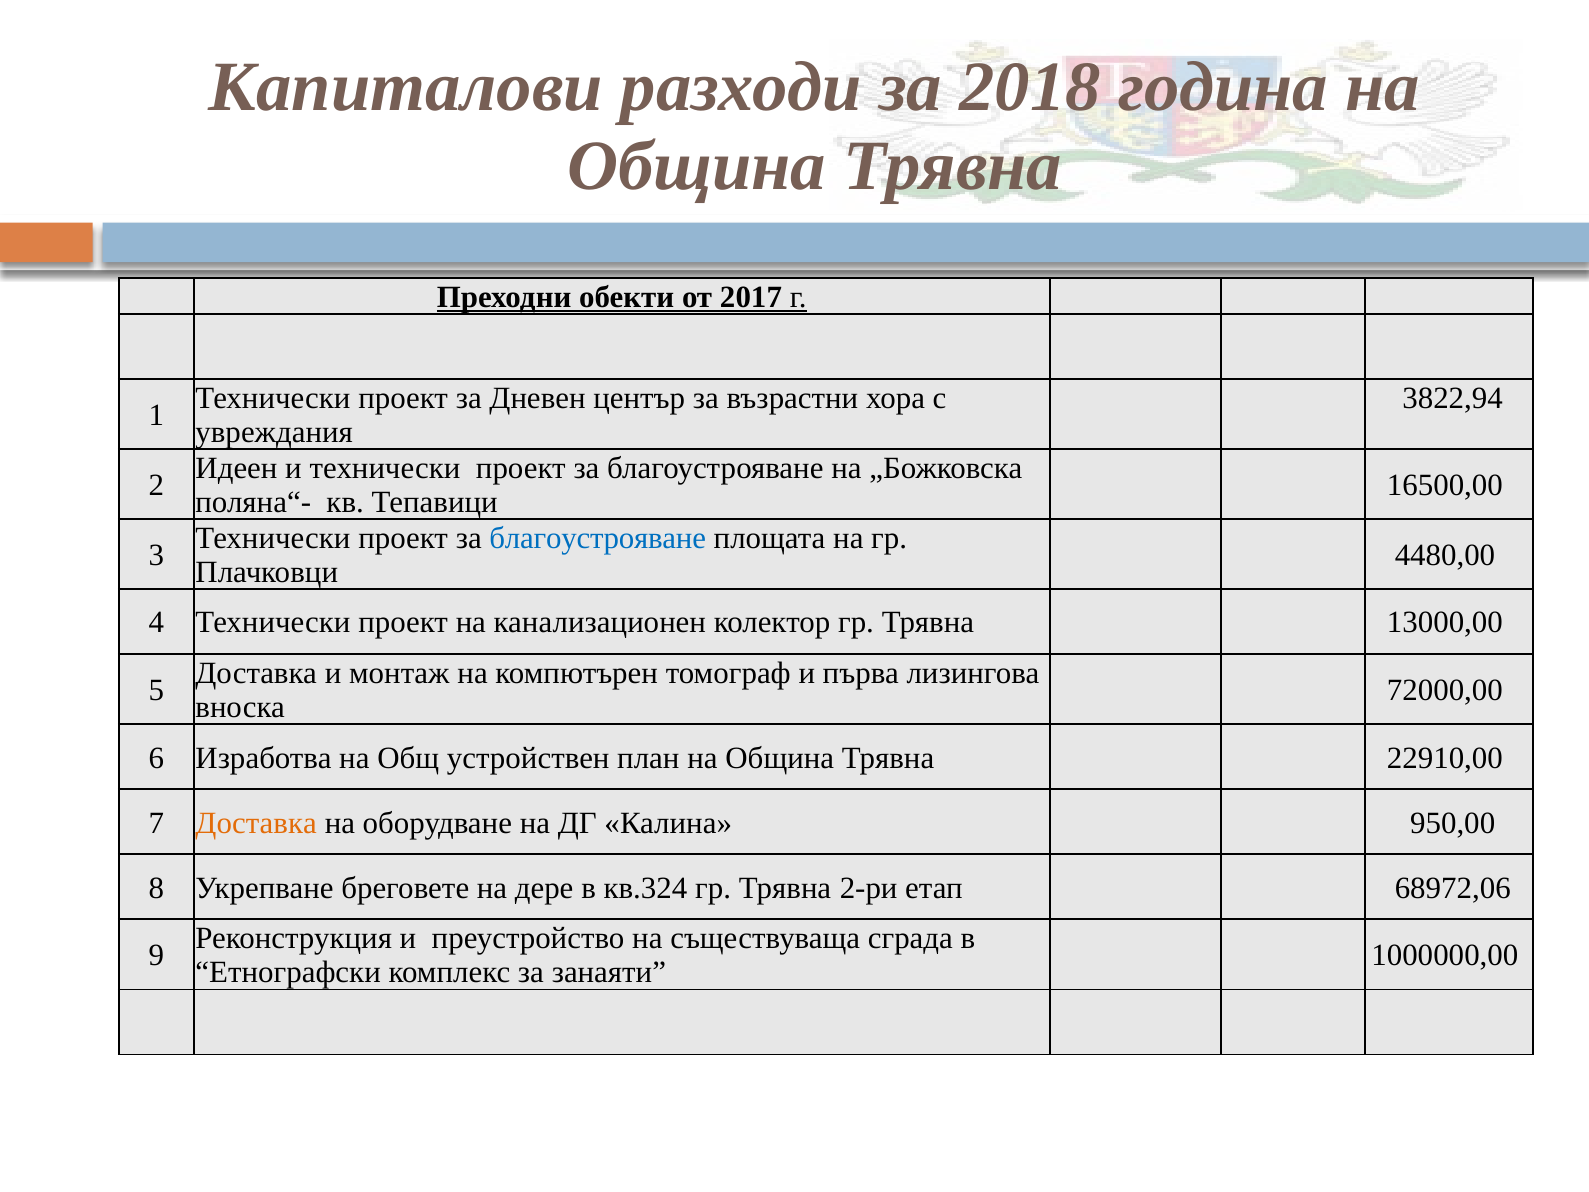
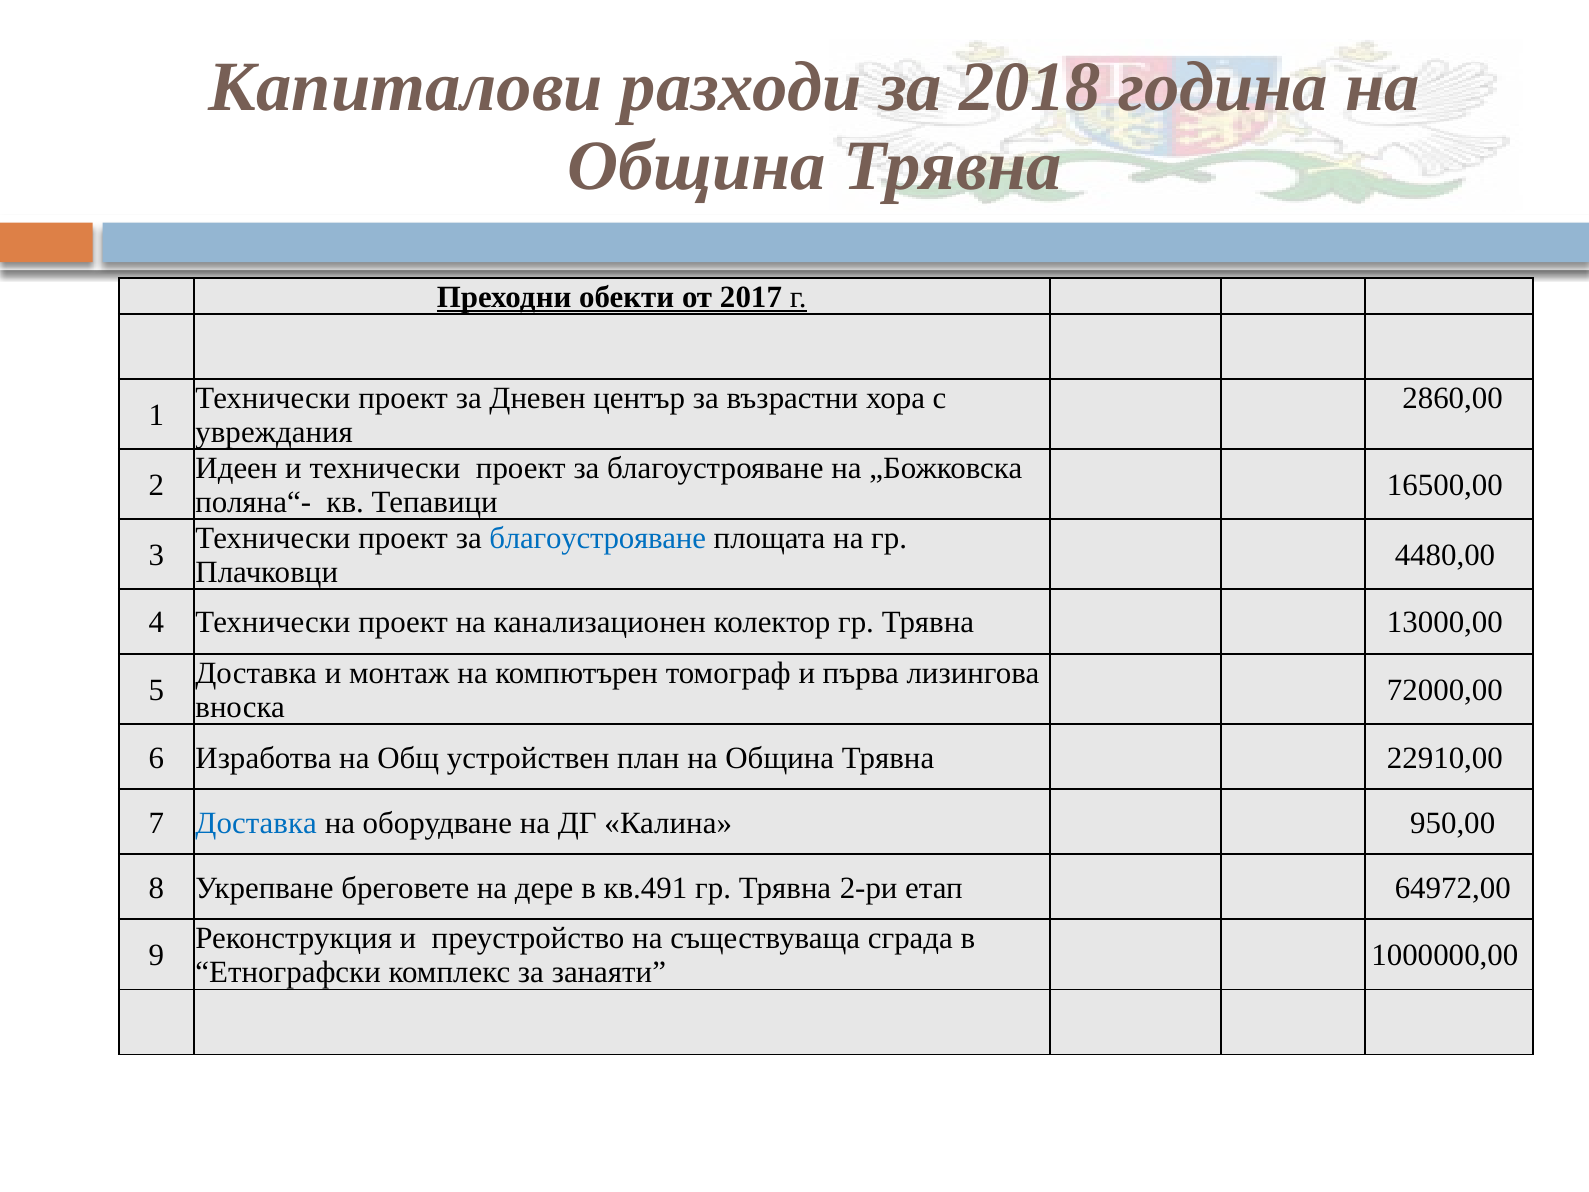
3822,94: 3822,94 -> 2860,00 (1453, 398)
Доставка colour: orange -> blue (256, 823)
кв.324: кв.324 -> кв.491 (645, 888)
68972,06: 68972,06 -> 64972,00 (1453, 888)
